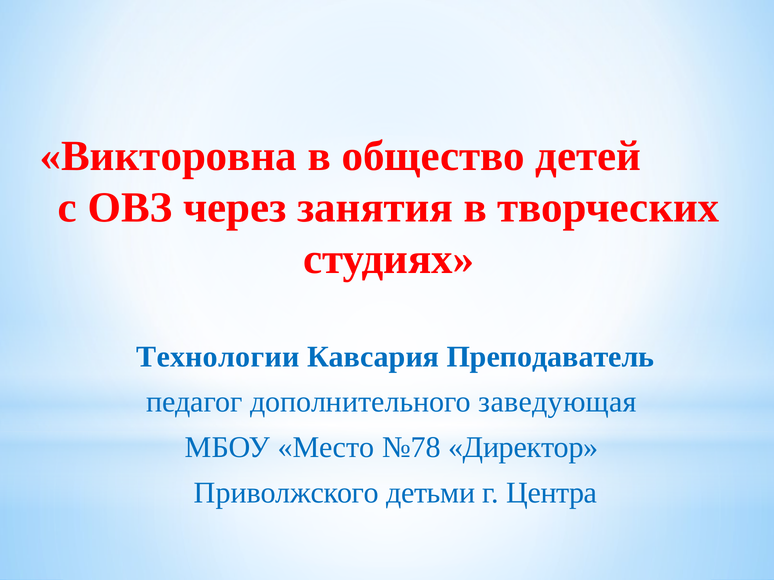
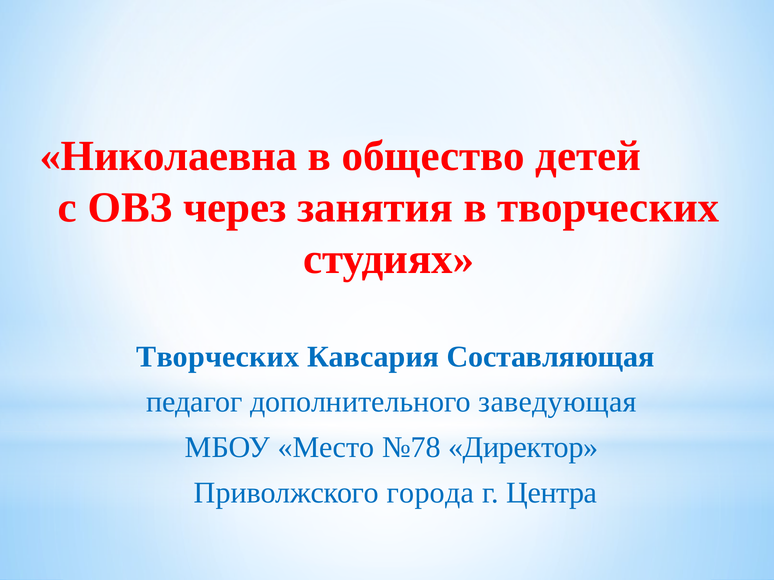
Викторовна: Викторовна -> Николаевна (168, 156)
Технологии: Технологии -> Творческих (218, 357)
Преподаватель: Преподаватель -> Составляющая (551, 357)
детьми: детьми -> города (430, 493)
